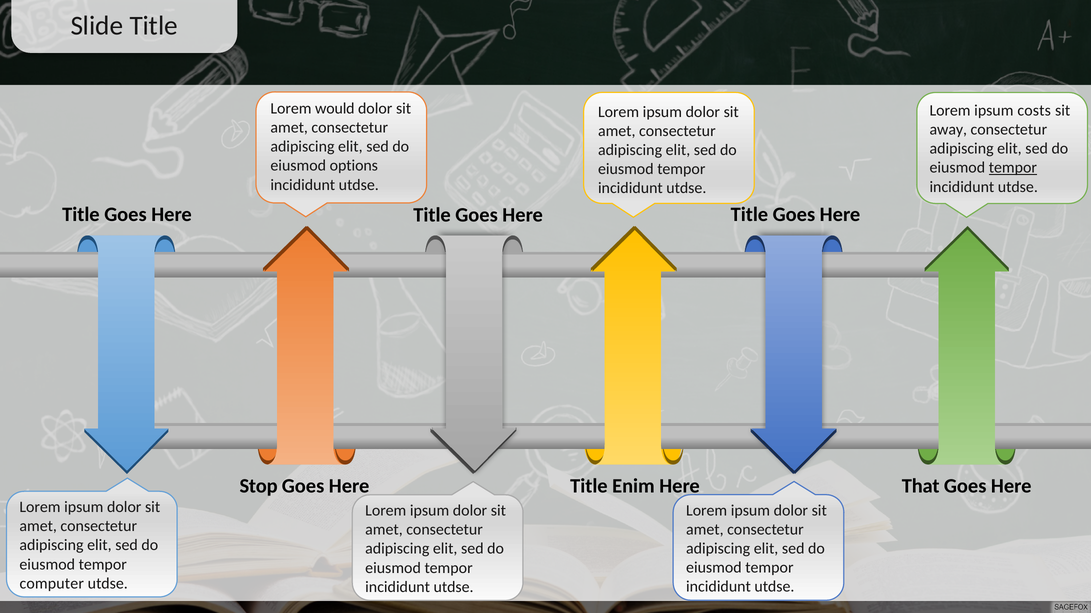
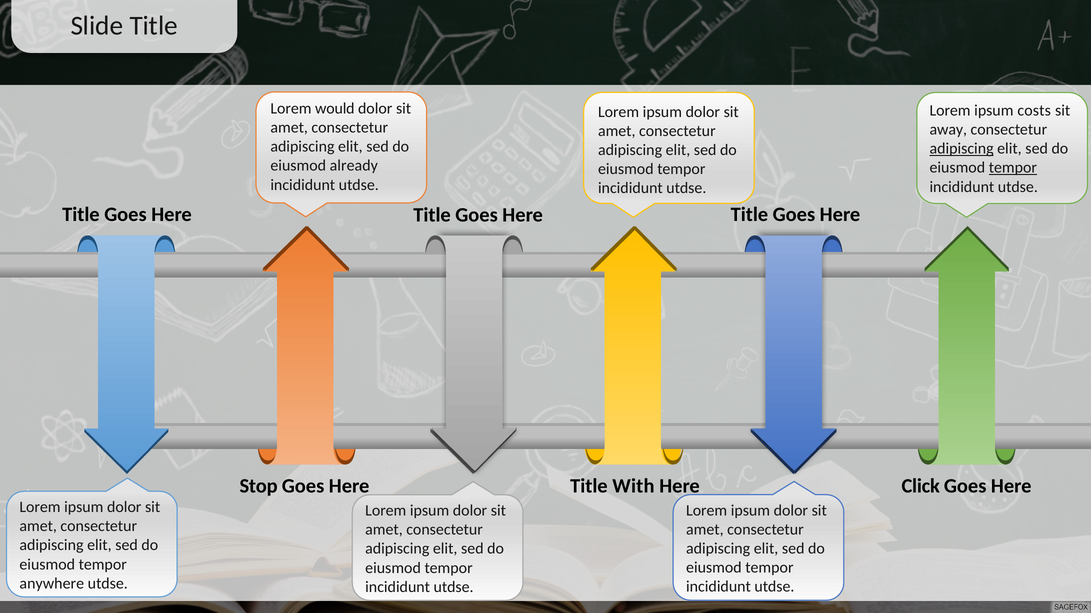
adipiscing underline: none -> present (962, 149)
options: options -> already (354, 166)
Enim: Enim -> With (633, 486)
That: That -> Click (921, 487)
computer: computer -> anywhere (52, 584)
